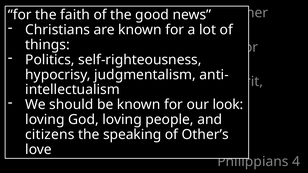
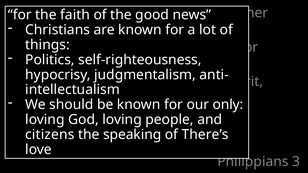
look: look -> only (228, 105)
Other’s: Other’s -> There’s (205, 135)
4: 4 -> 3 (296, 162)
